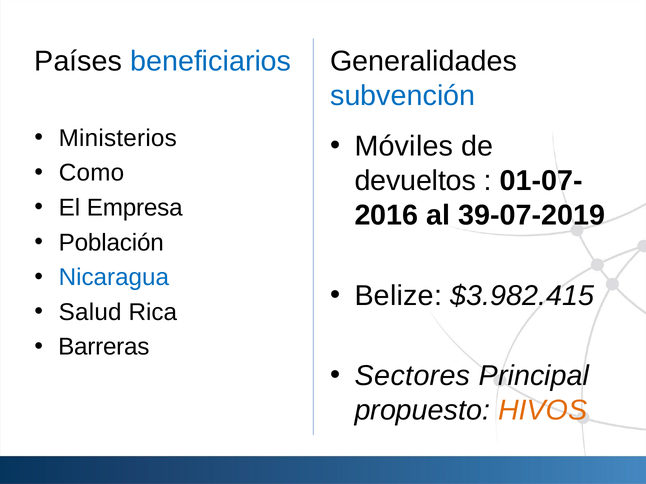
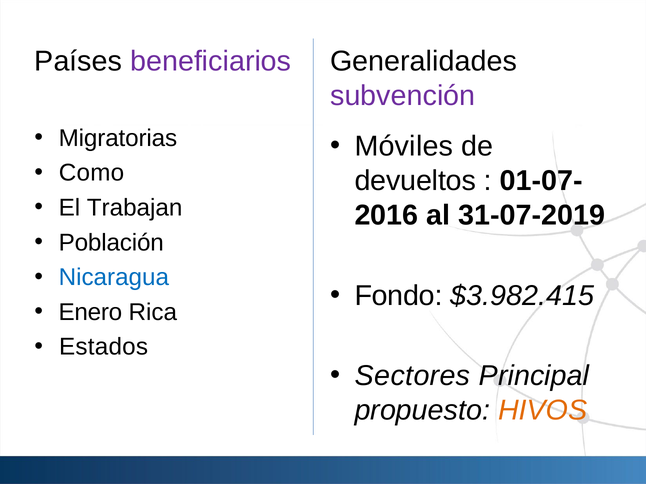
beneficiarios colour: blue -> purple (211, 61)
subvención colour: blue -> purple (403, 96)
Ministerios: Ministerios -> Migratorias (118, 138)
Empresa: Empresa -> Trabajan (135, 208)
39-07-2019: 39-07-2019 -> 31-07-2019 (532, 216)
Belize: Belize -> Fondo (399, 296)
Salud: Salud -> Enero (90, 312)
Barreras: Barreras -> Estados (104, 347)
